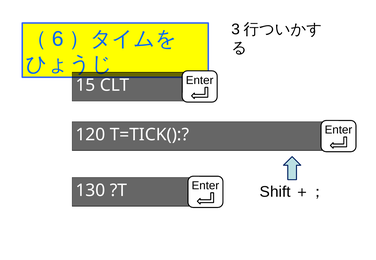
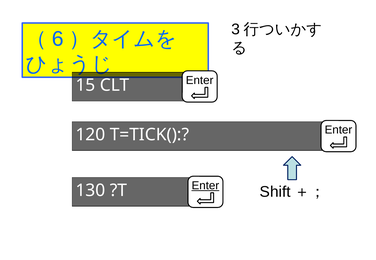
Enter underline: none -> present (205, 186)
